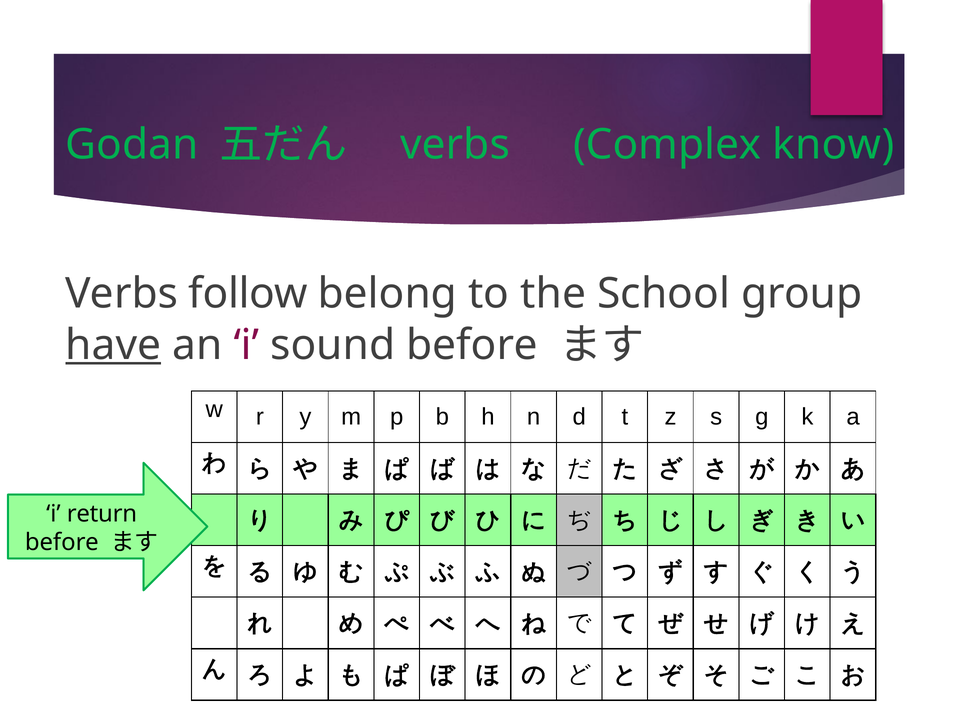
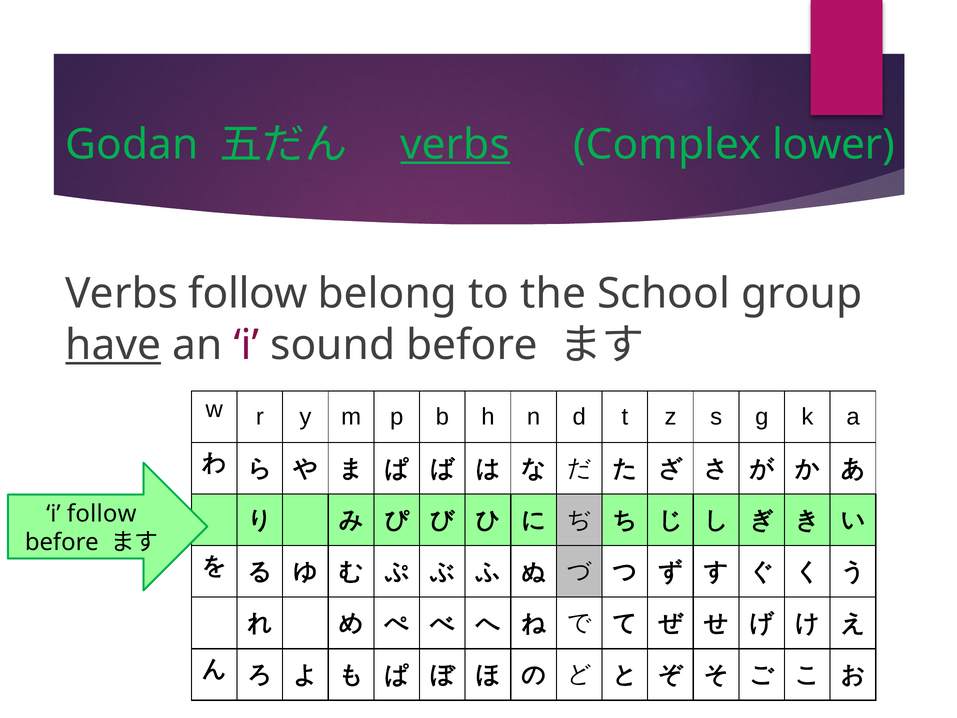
verbs underline: none -> present (455, 145)
know: know -> lower (834, 145)
i return: return -> follow (102, 514)
